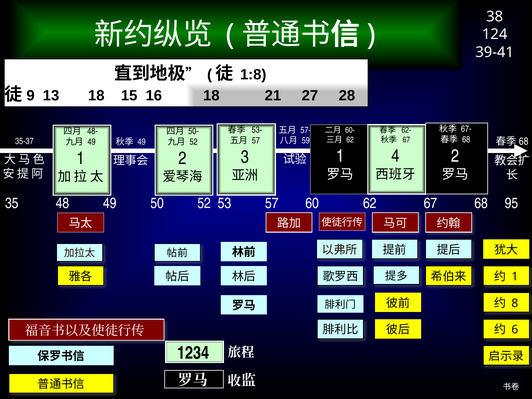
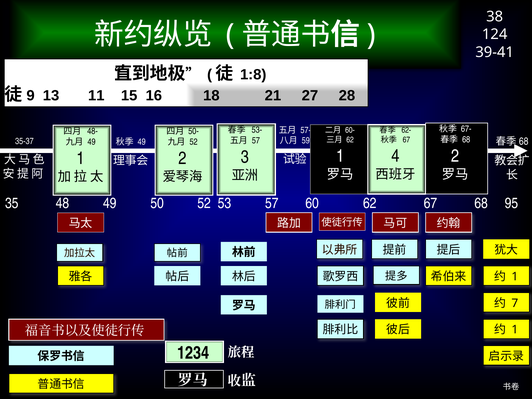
13 18: 18 -> 11 (96, 96)
8: 8 -> 7 (515, 303)
6: 6 -> 1 (515, 330)
